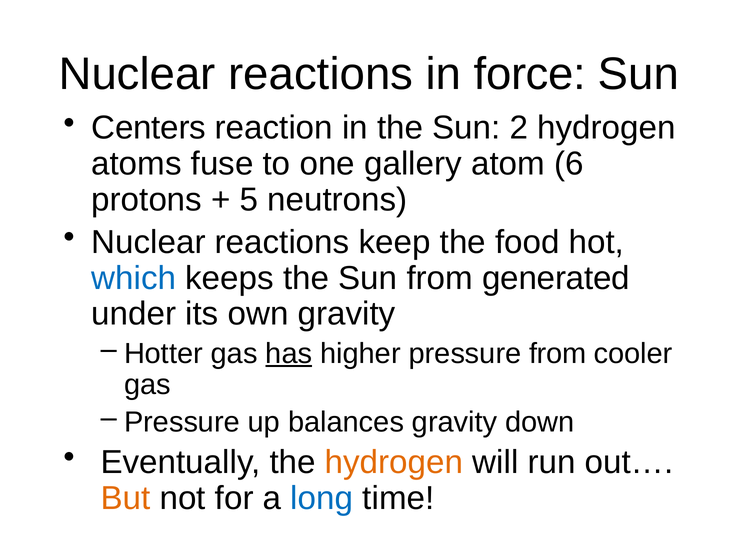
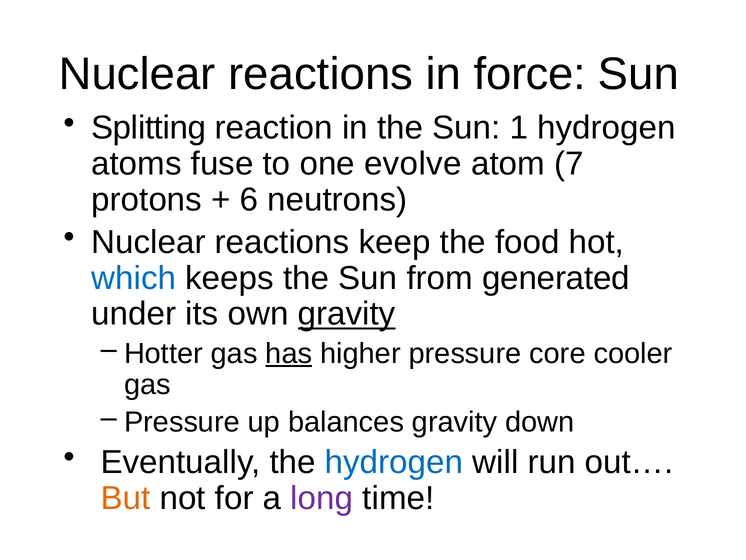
Centers: Centers -> Splitting (149, 128)
2: 2 -> 1 (519, 128)
gallery: gallery -> evolve (413, 164)
6: 6 -> 7 (569, 164)
5: 5 -> 6 (249, 200)
gravity underline: none -> present (347, 314)
pressure from: from -> core (557, 353)
hydrogen colour: orange -> blue (394, 462)
long colour: blue -> purple (322, 498)
